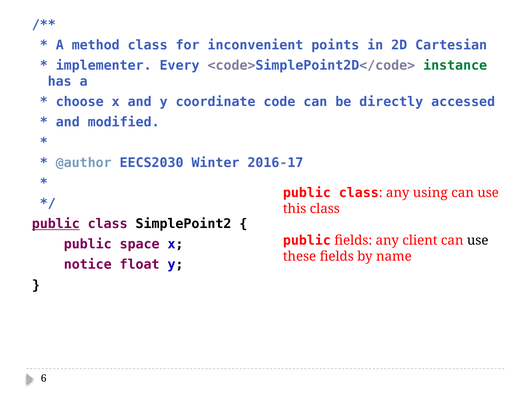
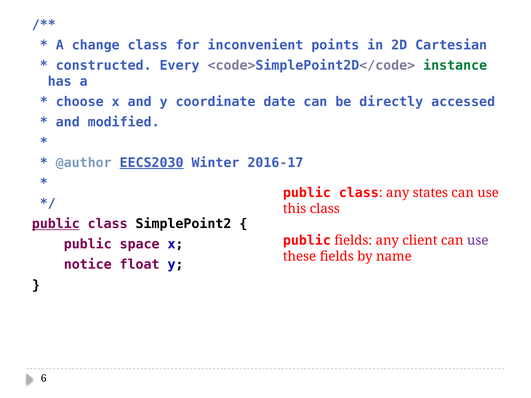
method: method -> change (96, 45)
implementer: implementer -> constructed (104, 66)
code: code -> date (279, 102)
EECS2030 underline: none -> present (152, 163)
using: using -> states (430, 193)
use colour: black -> purple (478, 241)
